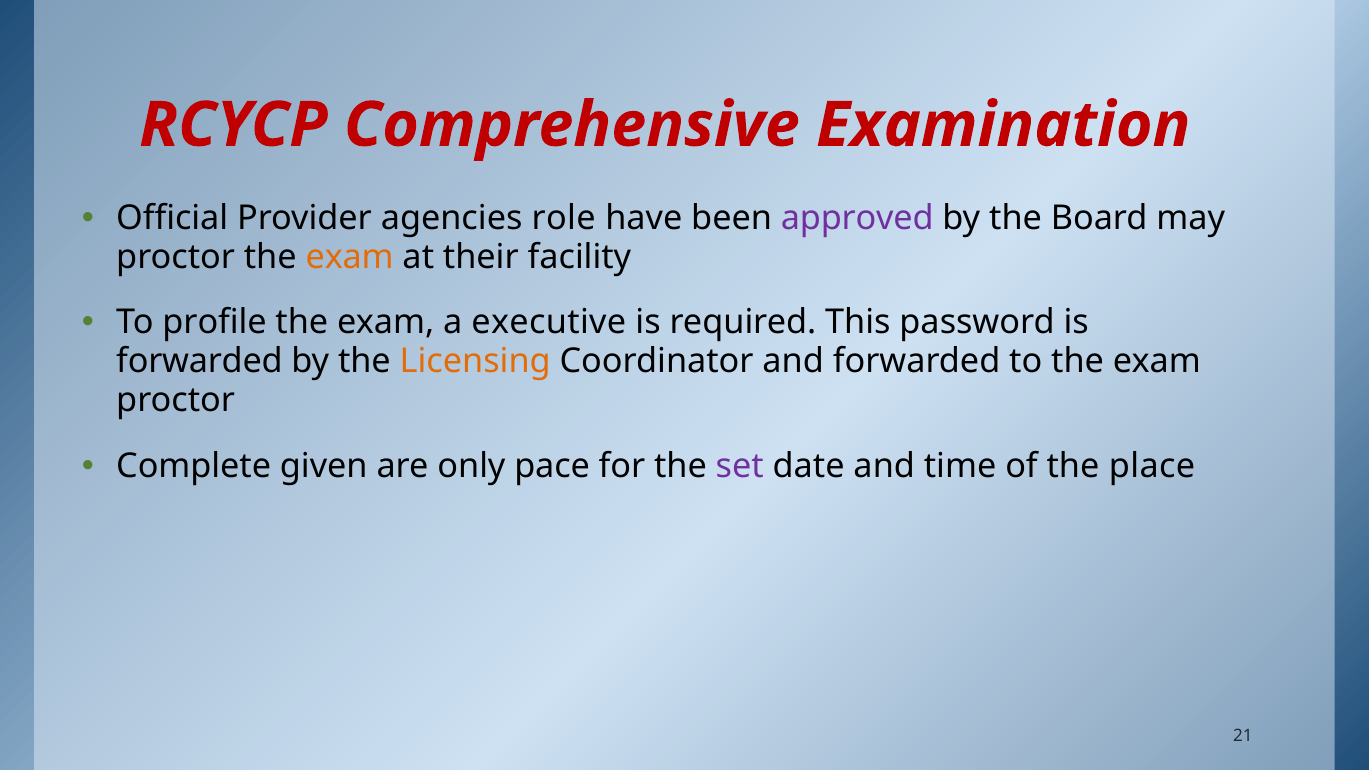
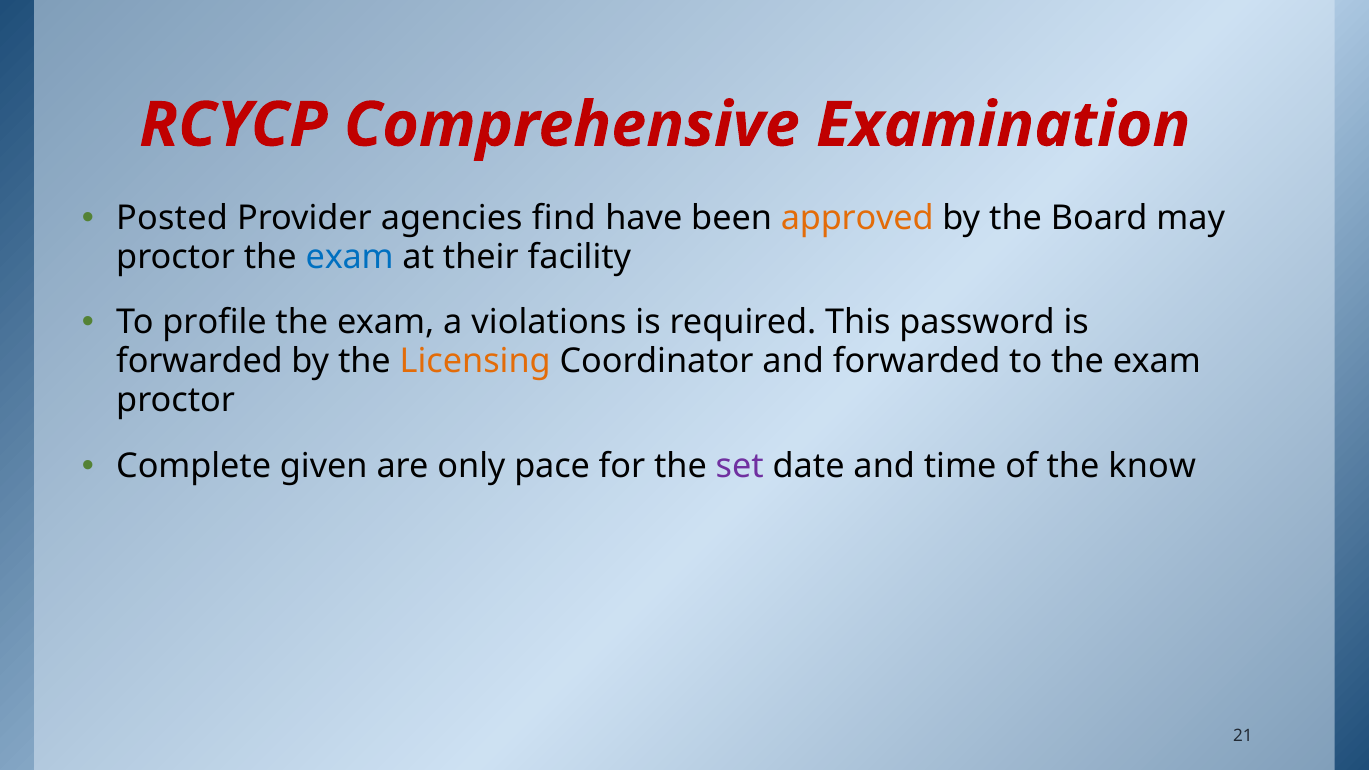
Official: Official -> Posted (172, 218)
role: role -> find (564, 218)
approved colour: purple -> orange (857, 218)
exam colour: orange -> blue (350, 257)
executive: executive -> violations (549, 323)
place: place -> know (1152, 466)
